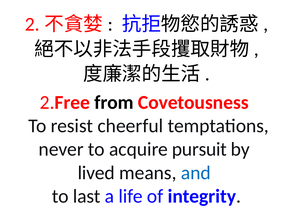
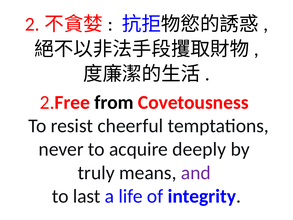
pursuit: pursuit -> deeply (199, 149)
lived: lived -> truly (96, 173)
and colour: blue -> purple (196, 173)
